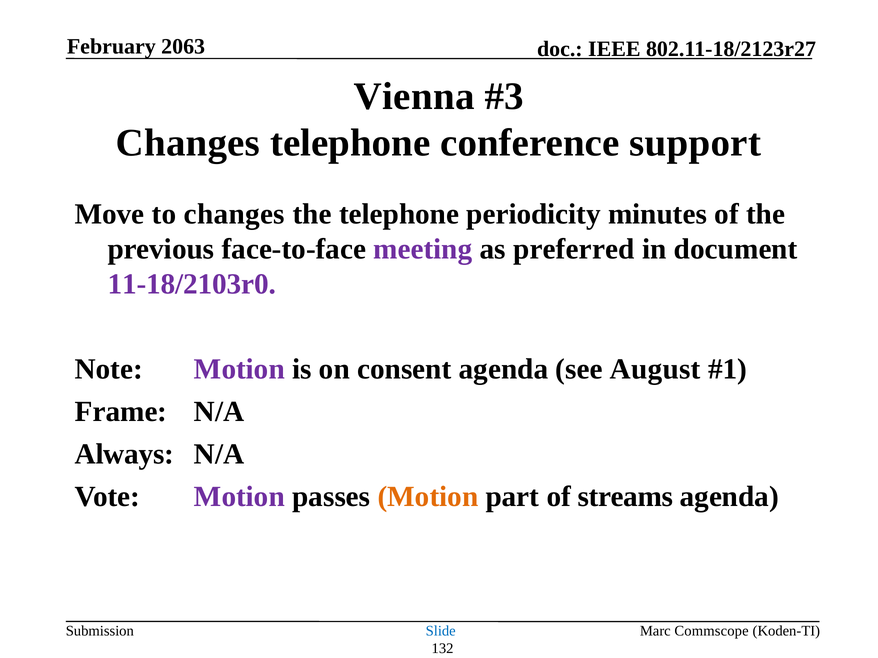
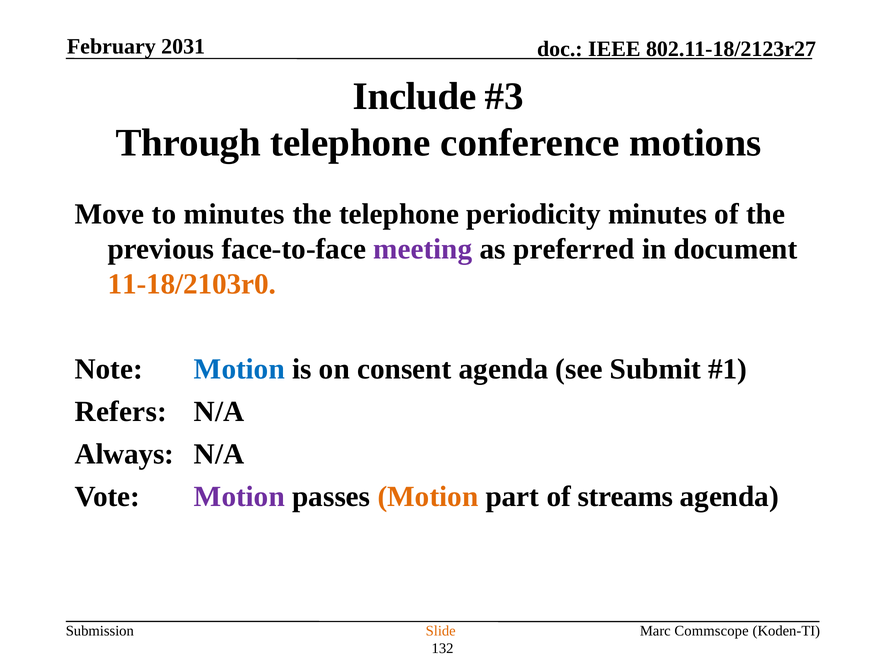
2063: 2063 -> 2031 (183, 47)
Vienna: Vienna -> Include (415, 96)
Changes: Changes -> Through (188, 143)
support: support -> motions (695, 143)
to changes: changes -> minutes (234, 214)
11-18/2103r0 colour: purple -> orange (192, 285)
Motion colour: purple -> blue (239, 369)
August: August -> Submit (655, 369)
Frame: Frame -> Refers (121, 412)
Slide colour: blue -> orange (441, 632)
